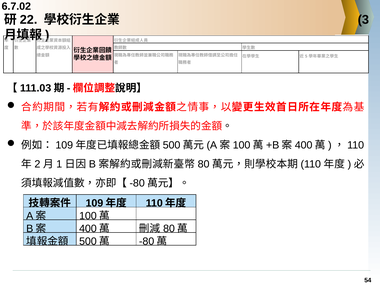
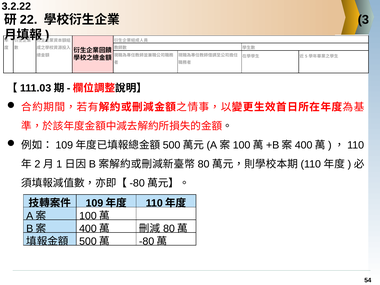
6.7.02: 6.7.02 -> 3.2.22 (16, 6)
